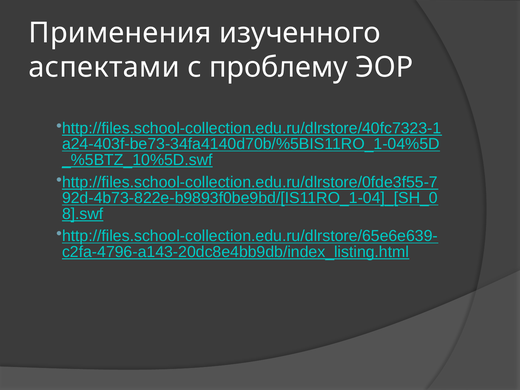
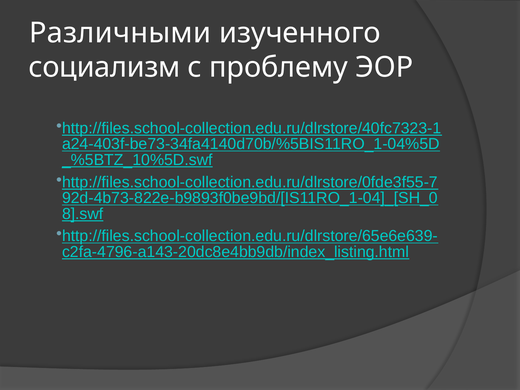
Применения: Применения -> Различными (120, 33)
аспектами: аспектами -> социализм (104, 67)
